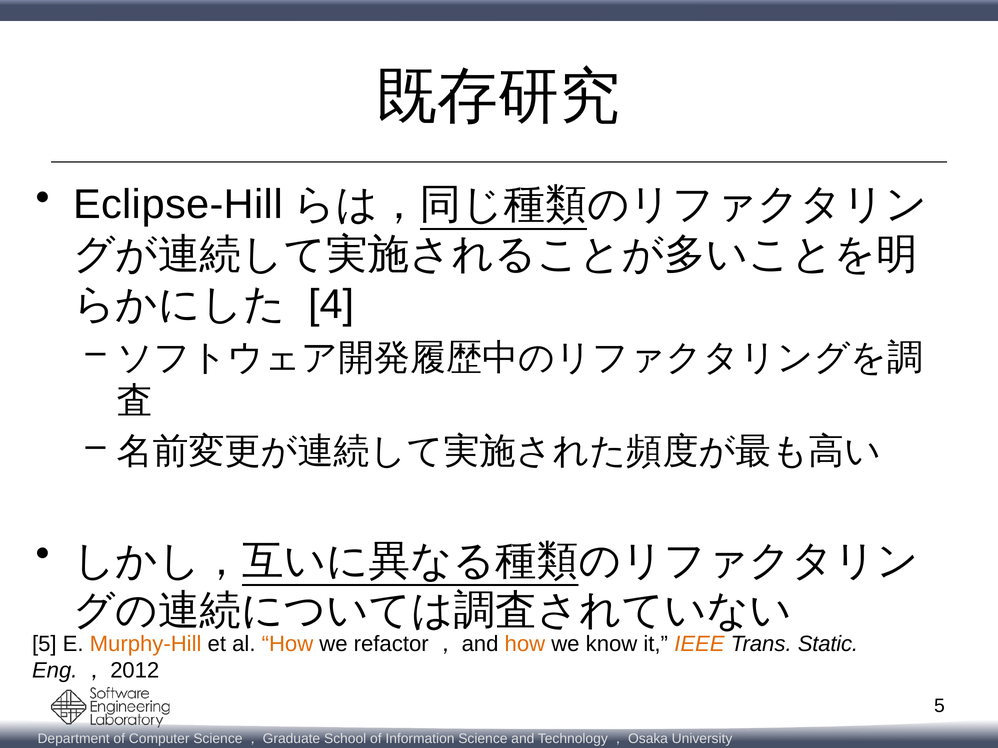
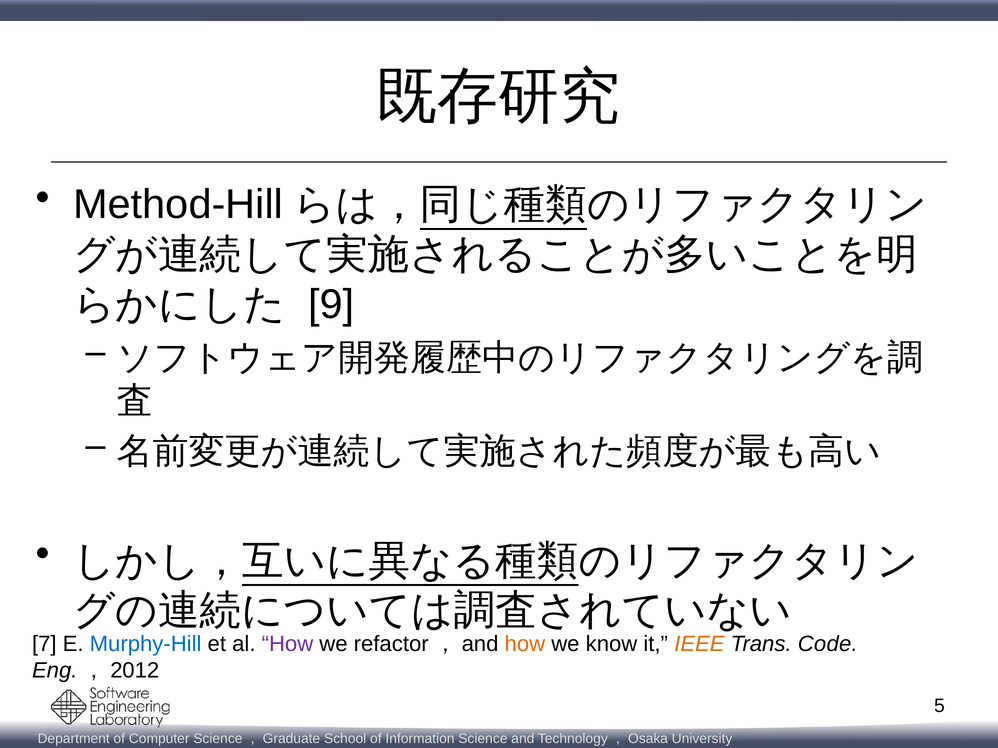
Eclipse-Hill: Eclipse-Hill -> Method-Hill (178, 205)
4: 4 -> 9 (331, 305)
5: 5 -> 7 (44, 644)
Murphy-Hill colour: orange -> blue (146, 644)
How colour: orange -> purple (287, 644)
Static: Static -> Code (828, 644)
